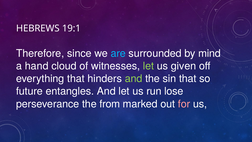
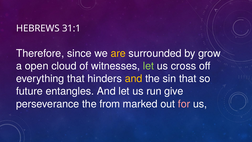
19:1: 19:1 -> 31:1 (71, 28)
are colour: light blue -> yellow (118, 53)
mind: mind -> grow (209, 53)
hand: hand -> open (37, 66)
given: given -> cross (183, 66)
and colour: light green -> yellow (134, 79)
lose: lose -> give (174, 91)
